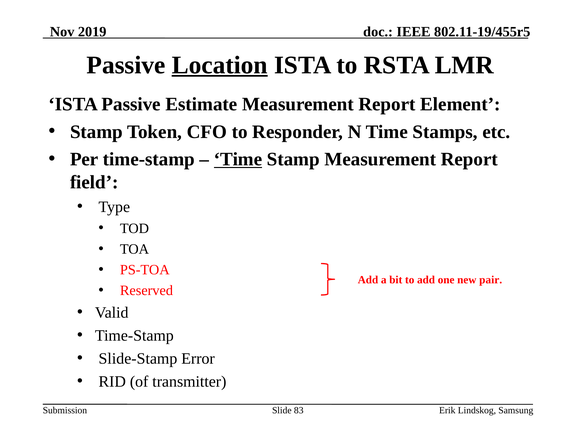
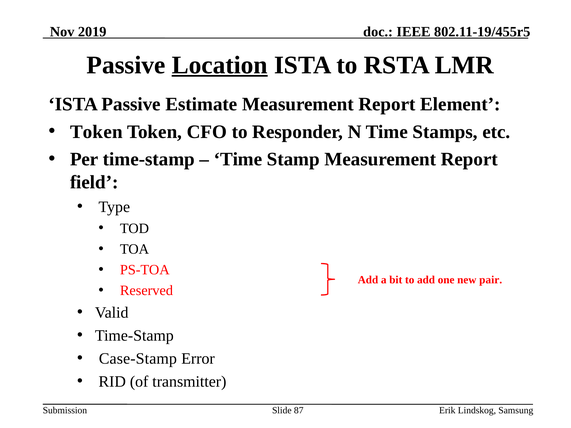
Stamp: Stamp -> Token (96, 132)
Time underline: present -> none (238, 159)
Slide-Stamp: Slide-Stamp -> Case-Stamp (138, 359)
83: 83 -> 87 (299, 411)
